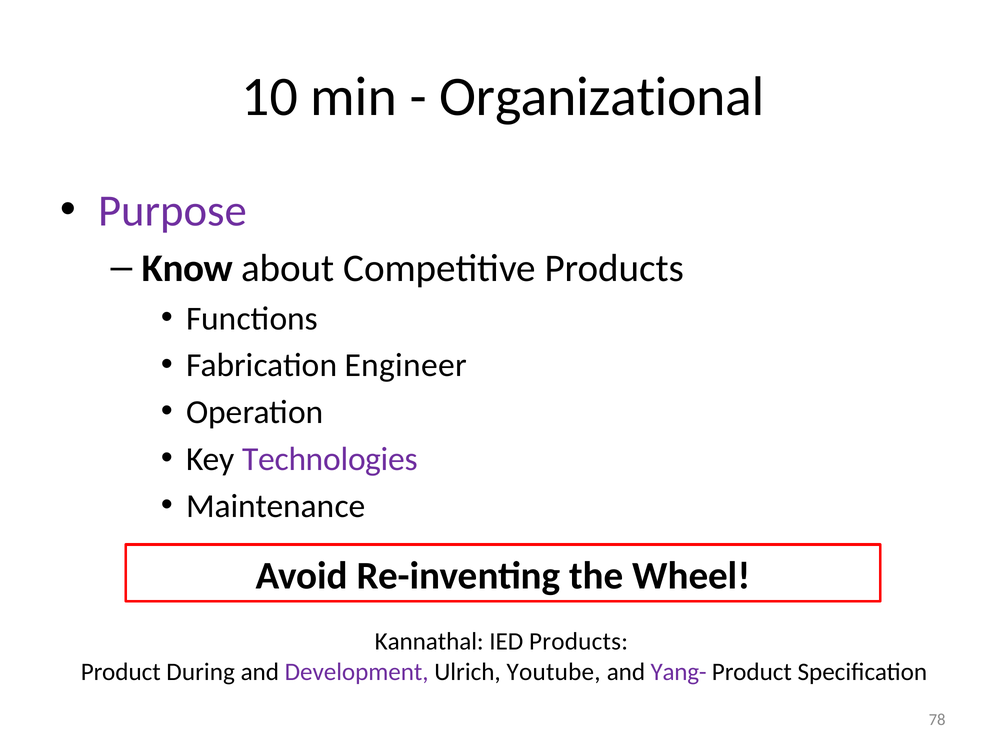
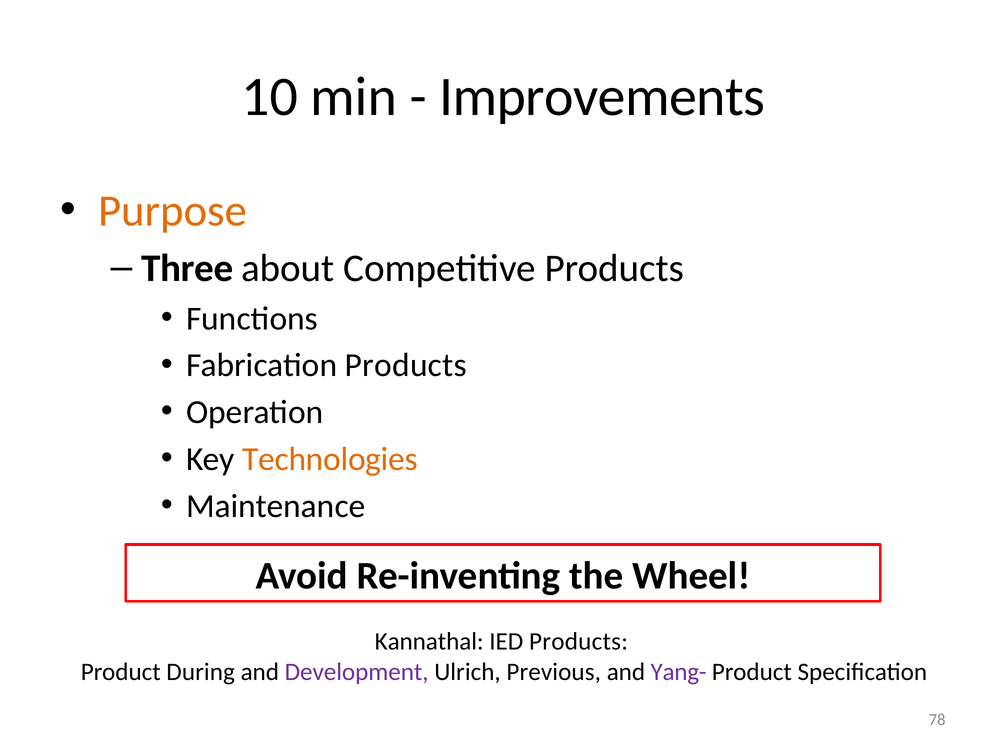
Organizational: Organizational -> Improvements (602, 97)
Purpose colour: purple -> orange (173, 211)
Know: Know -> Three (187, 269)
Fabrication Engineer: Engineer -> Products (406, 366)
Technologies colour: purple -> orange (330, 459)
Youtube: Youtube -> Previous (554, 672)
